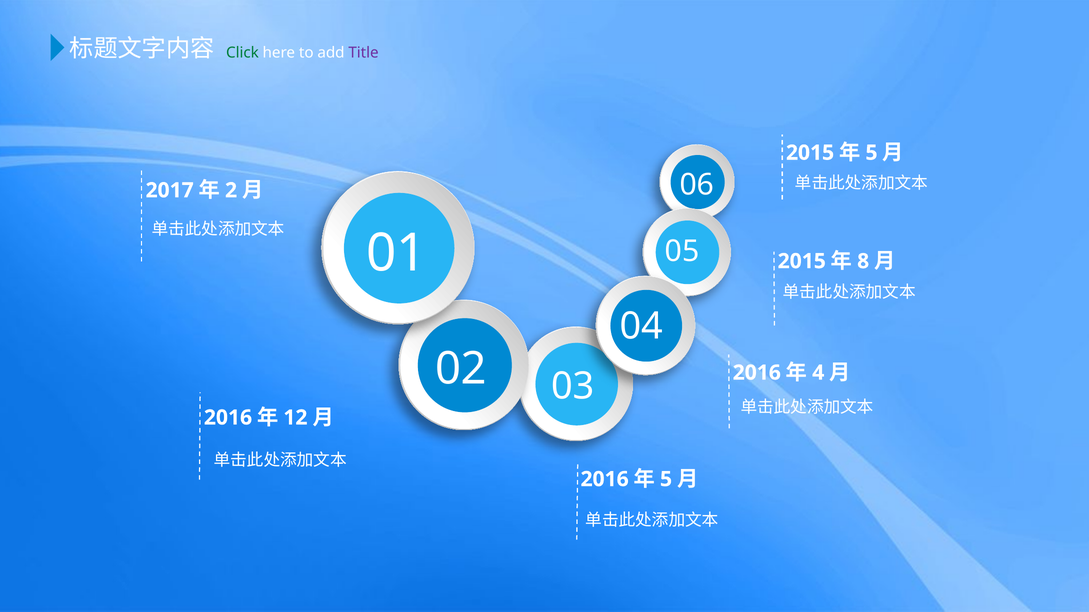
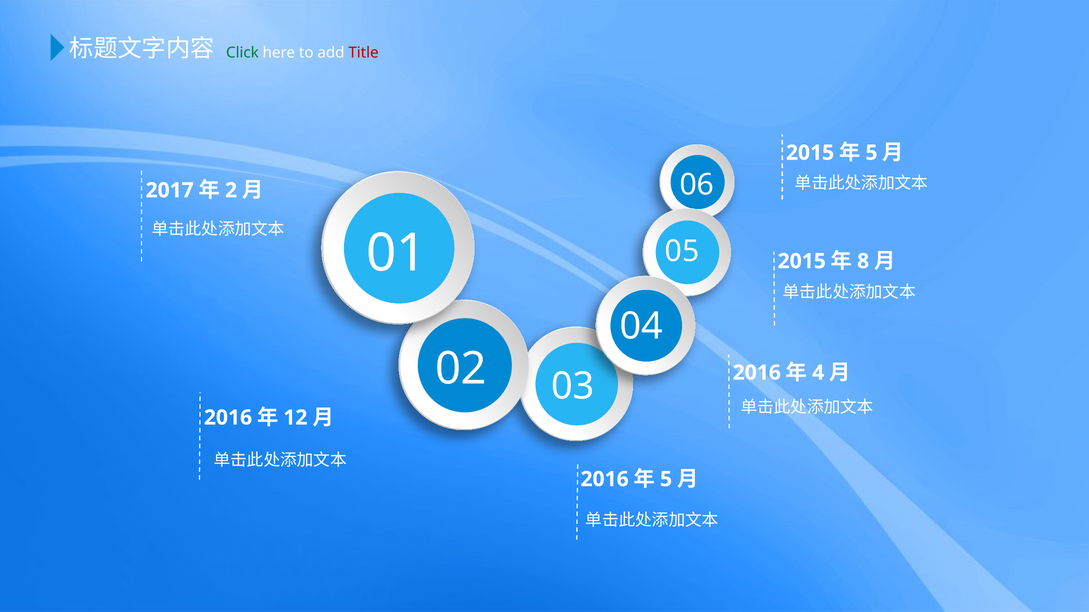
Title colour: purple -> red (364, 53)
